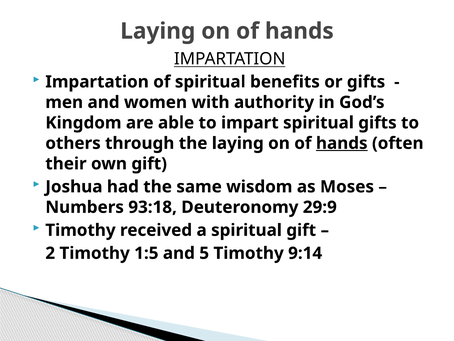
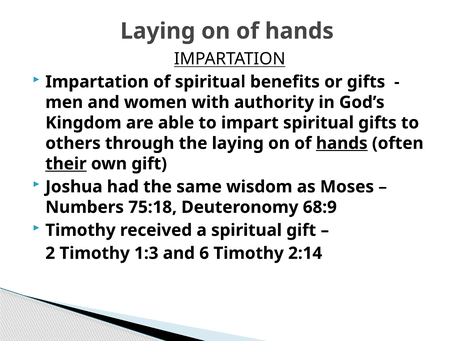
their underline: none -> present (66, 164)
93:18: 93:18 -> 75:18 (153, 207)
29:9: 29:9 -> 68:9 (320, 207)
1:5: 1:5 -> 1:3 (146, 253)
5: 5 -> 6 (204, 253)
9:14: 9:14 -> 2:14 (305, 253)
